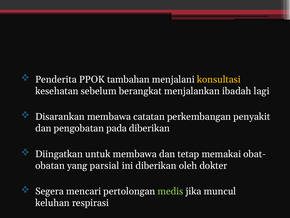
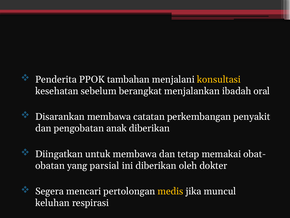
lagi: lagi -> oral (262, 91)
pada: pada -> anak (116, 128)
medis colour: light green -> yellow (170, 191)
